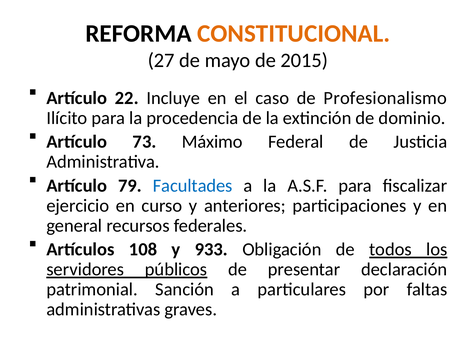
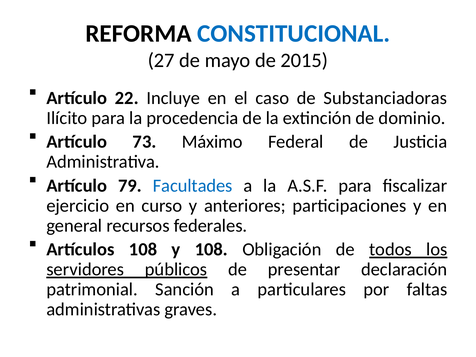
CONSTITUCIONAL colour: orange -> blue (294, 33)
Profesionalismo: Profesionalismo -> Substanciadoras (385, 98)
y 933: 933 -> 108 (211, 249)
